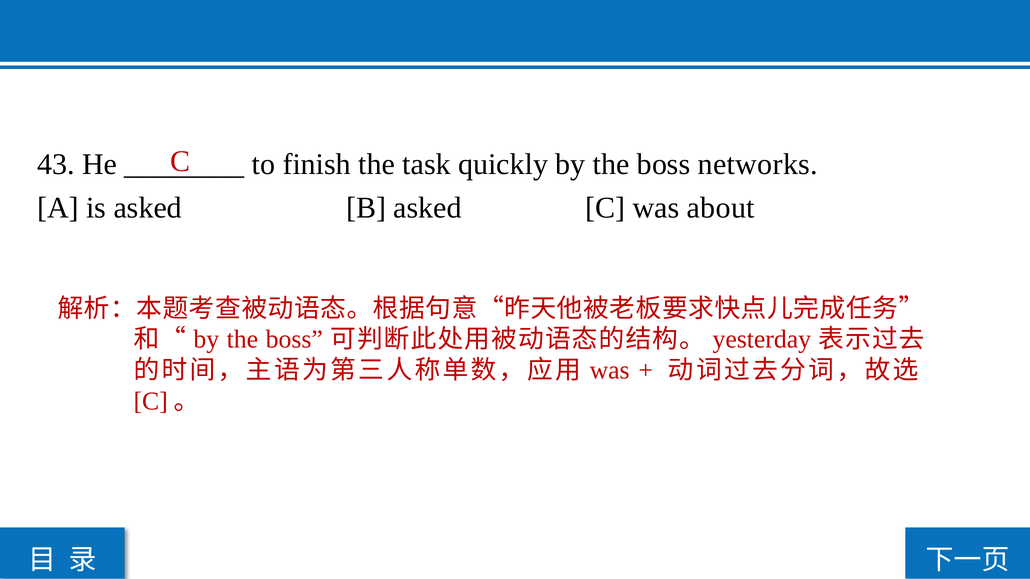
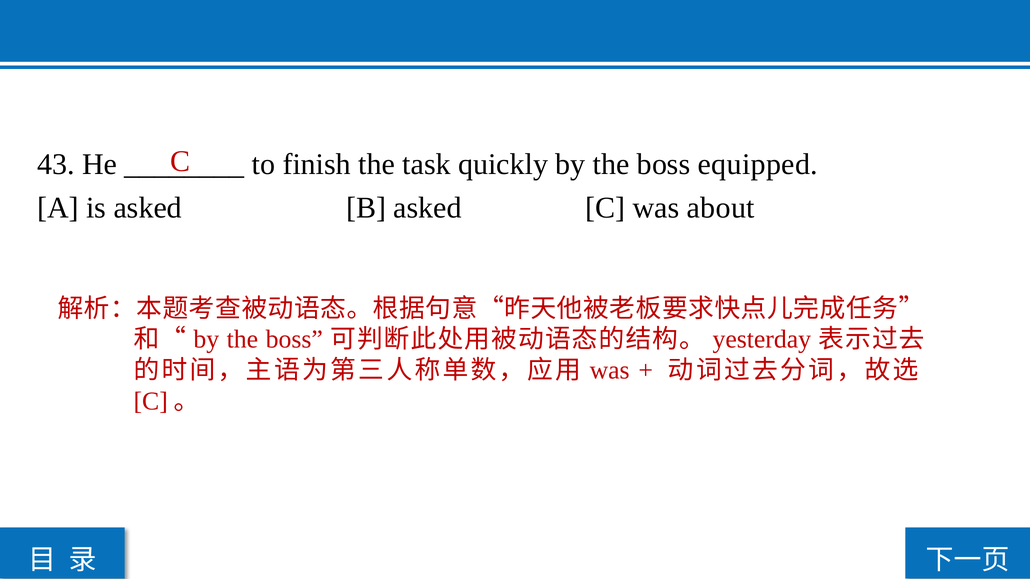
networks: networks -> equipped (758, 165)
